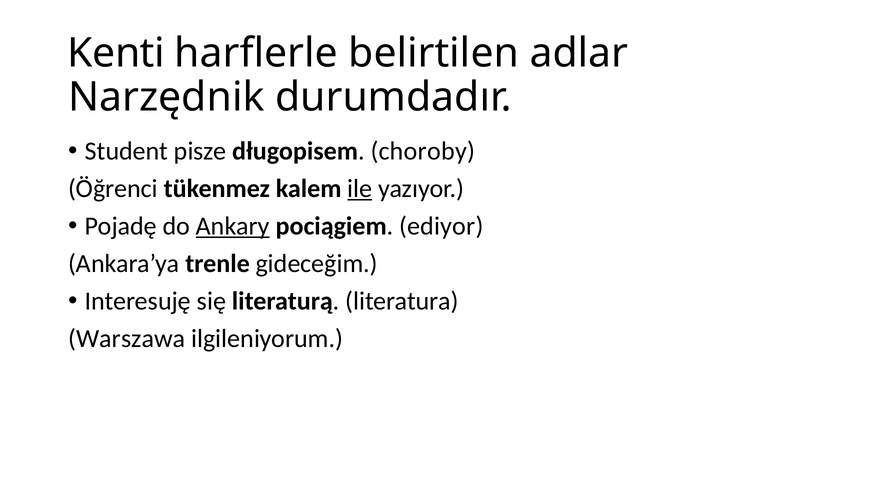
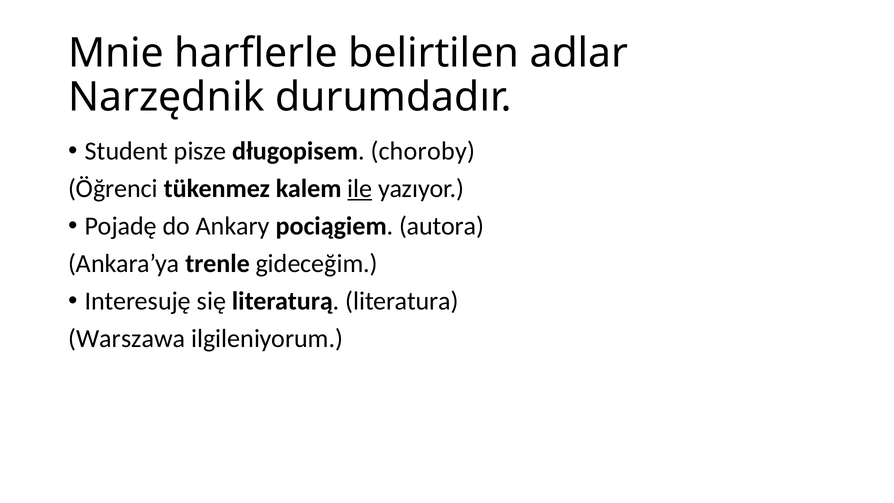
Kenti: Kenti -> Mnie (116, 53)
Ankary underline: present -> none (233, 226)
ediyor: ediyor -> autora (442, 226)
